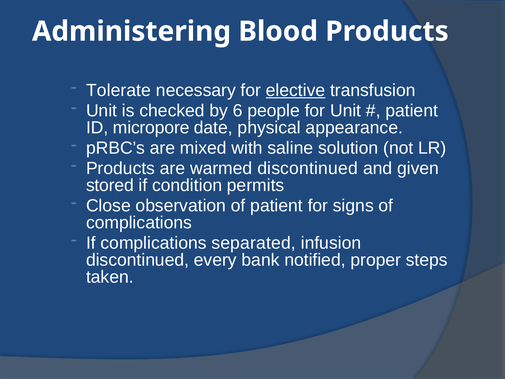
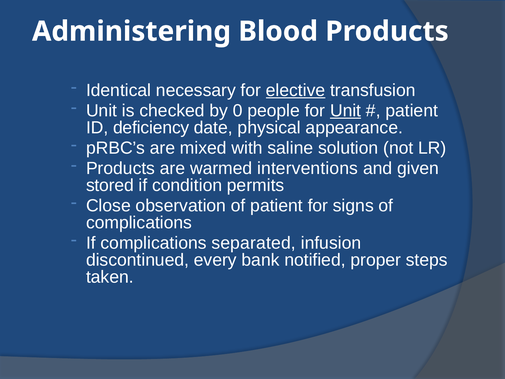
Tolerate: Tolerate -> Identical (119, 90)
6: 6 -> 0 (238, 111)
Unit underline: none -> present (346, 111)
micropore: micropore -> deficiency (151, 128)
warmed discontinued: discontinued -> interventions (308, 168)
